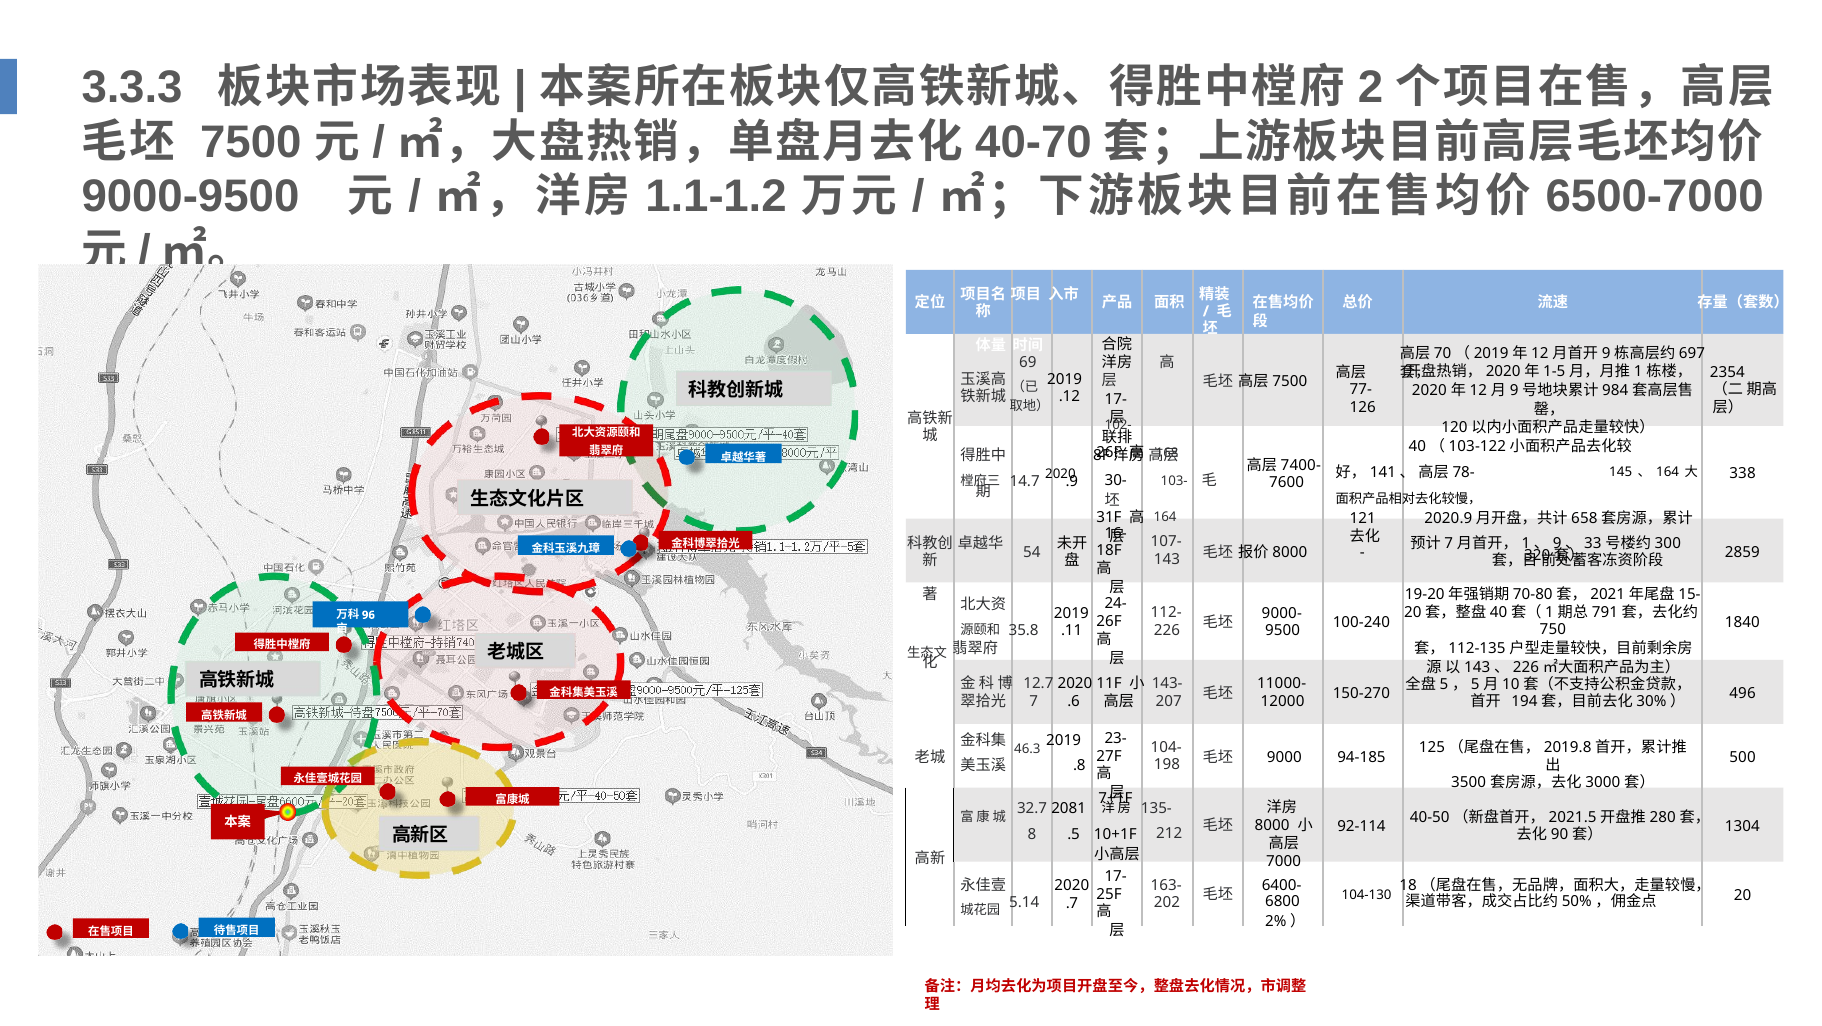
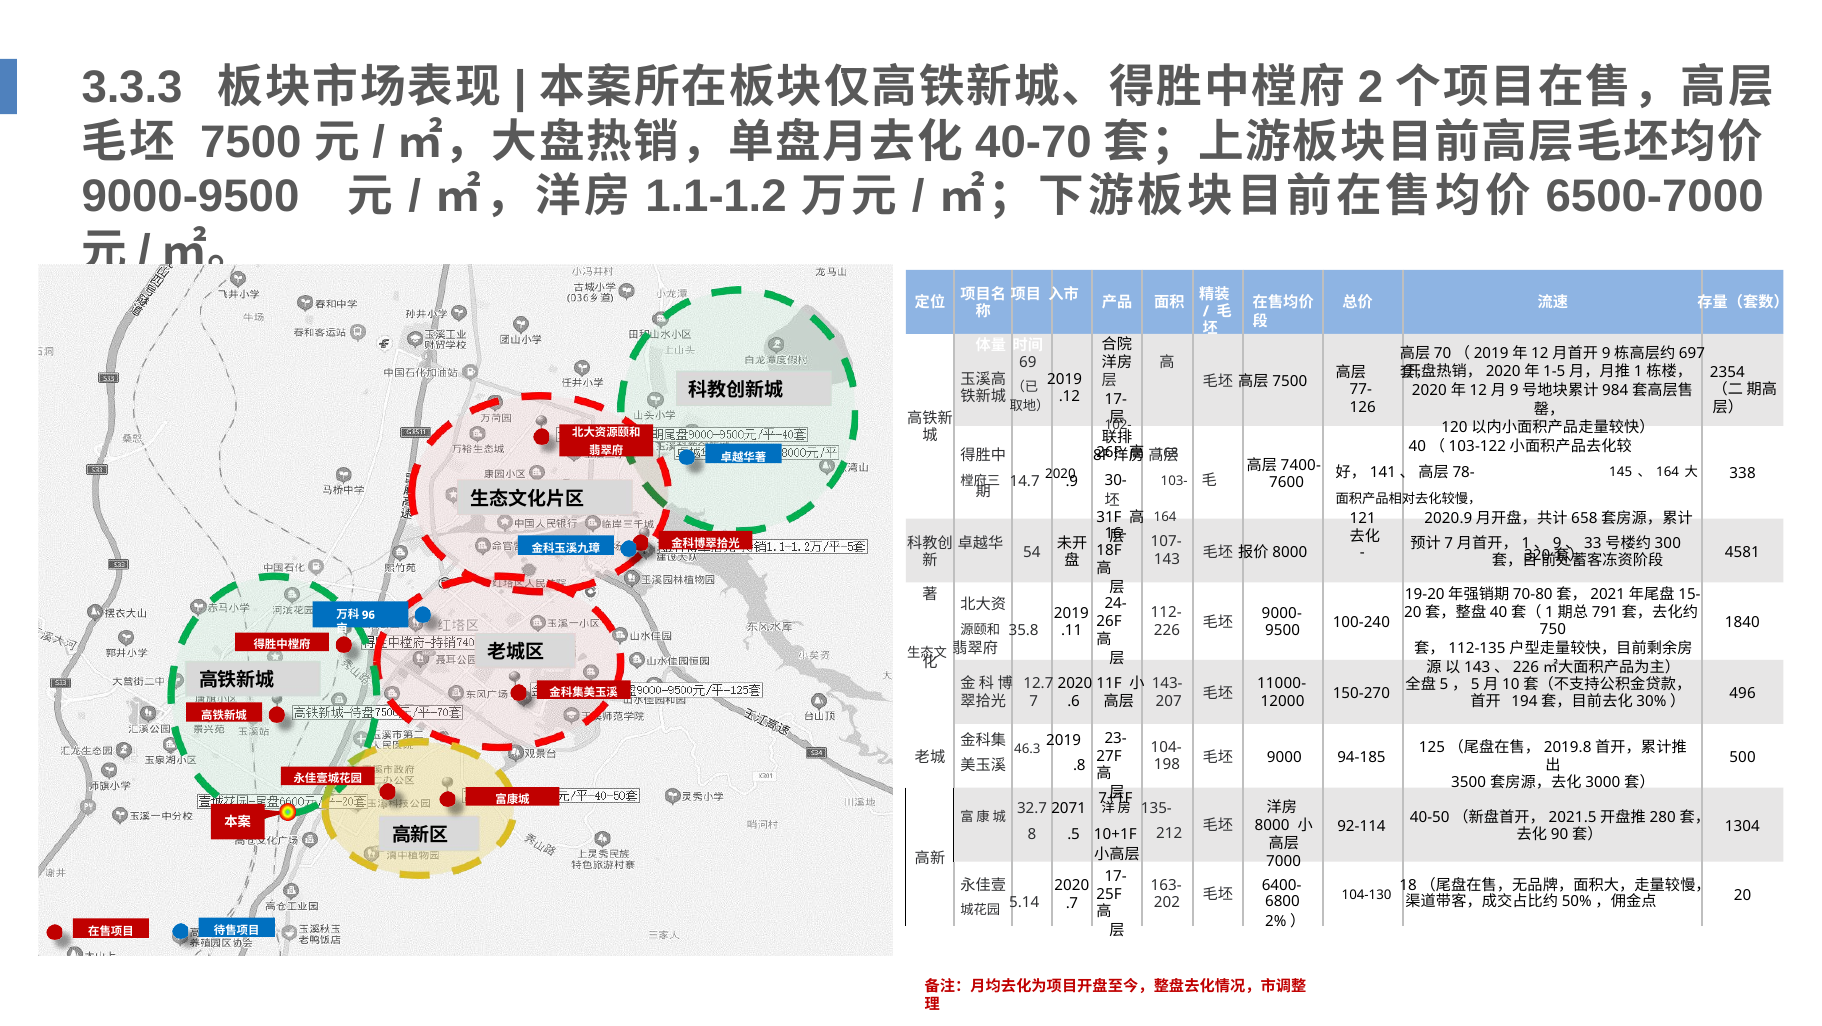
2859: 2859 -> 4581 (1742, 552)
2081: 2081 -> 2071 (1069, 809)
